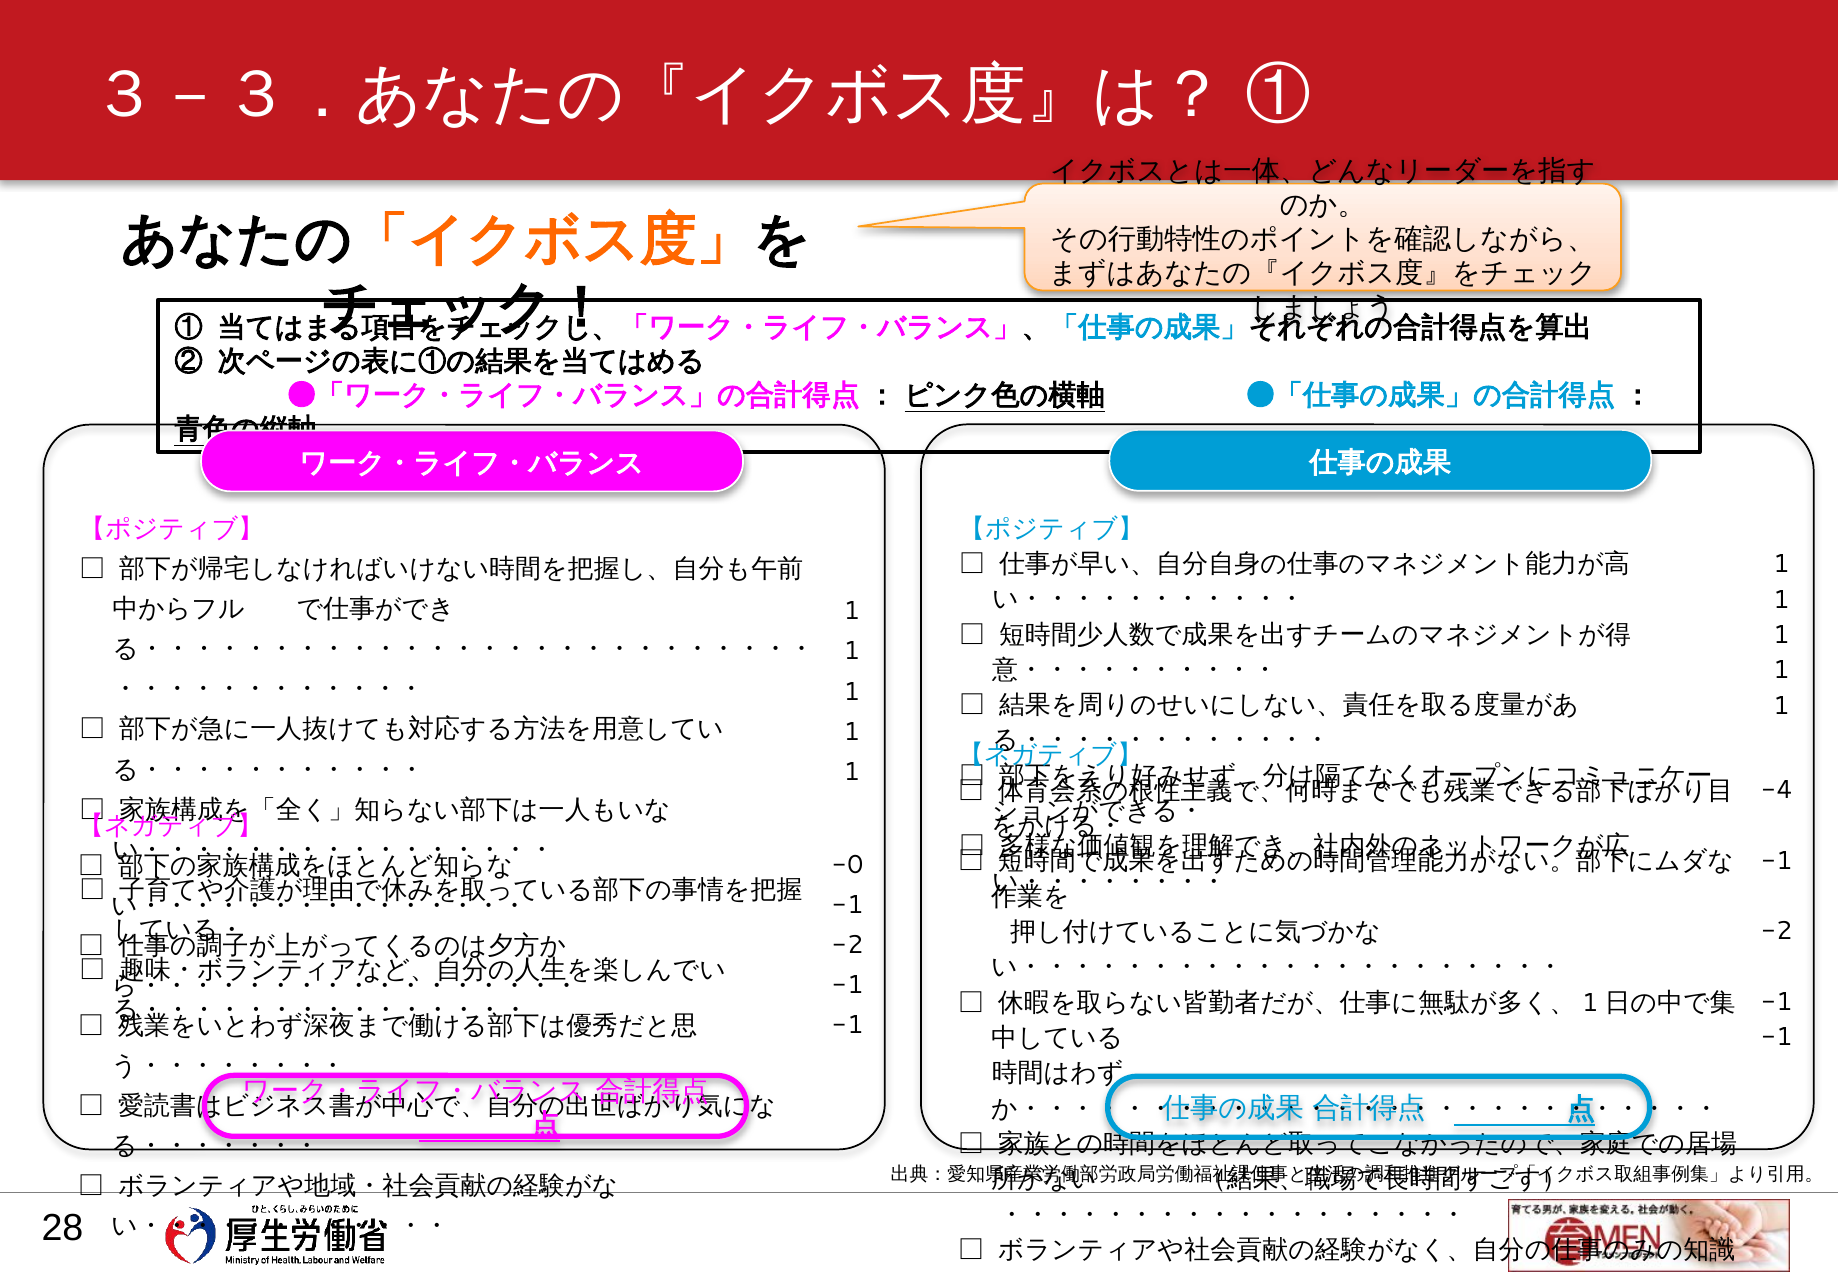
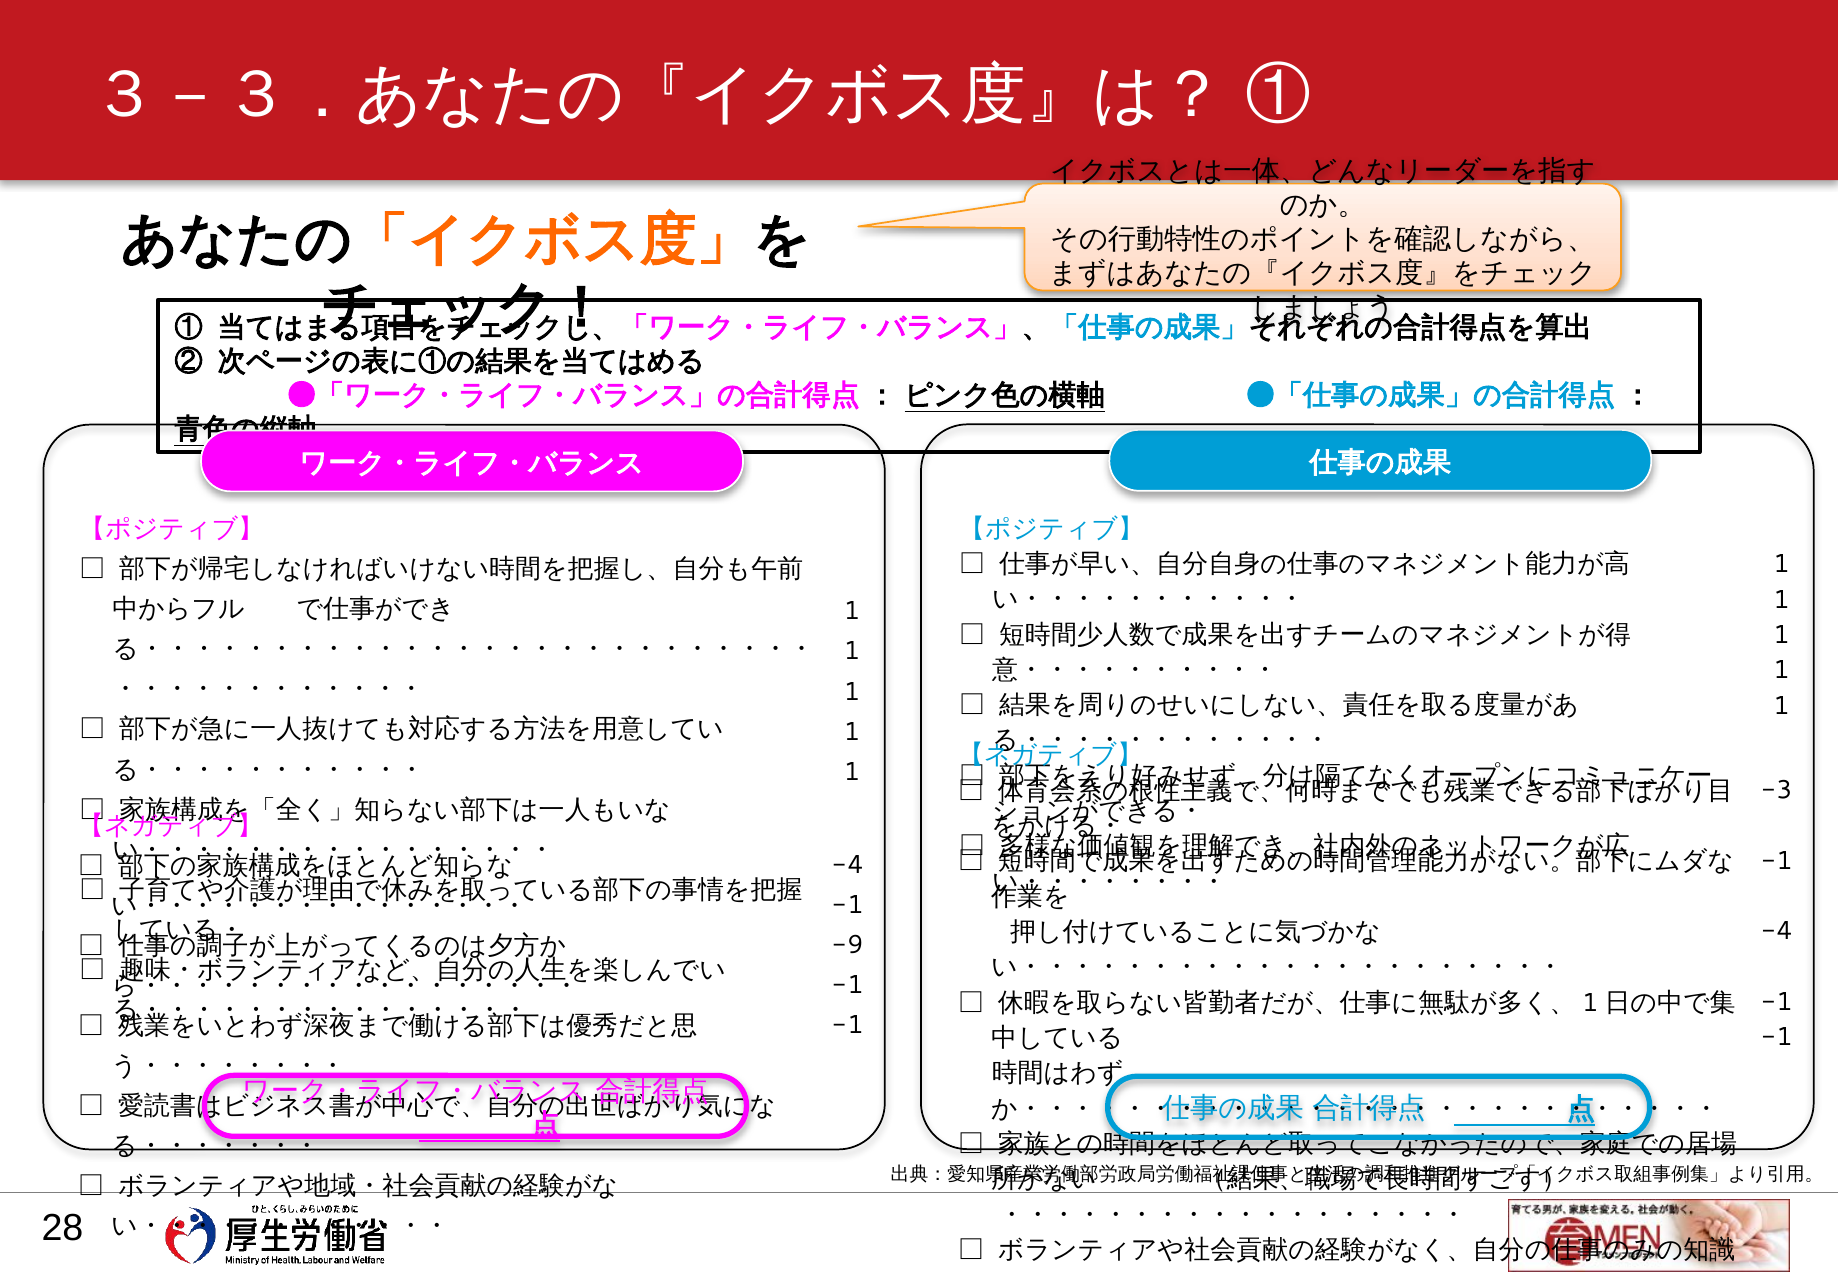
-4: -4 -> -3 (1777, 790)
-0: -0 -> -4 (848, 865)
-2: -2 -> -4 (1777, 932)
-2: -2 -> -9 (848, 945)
